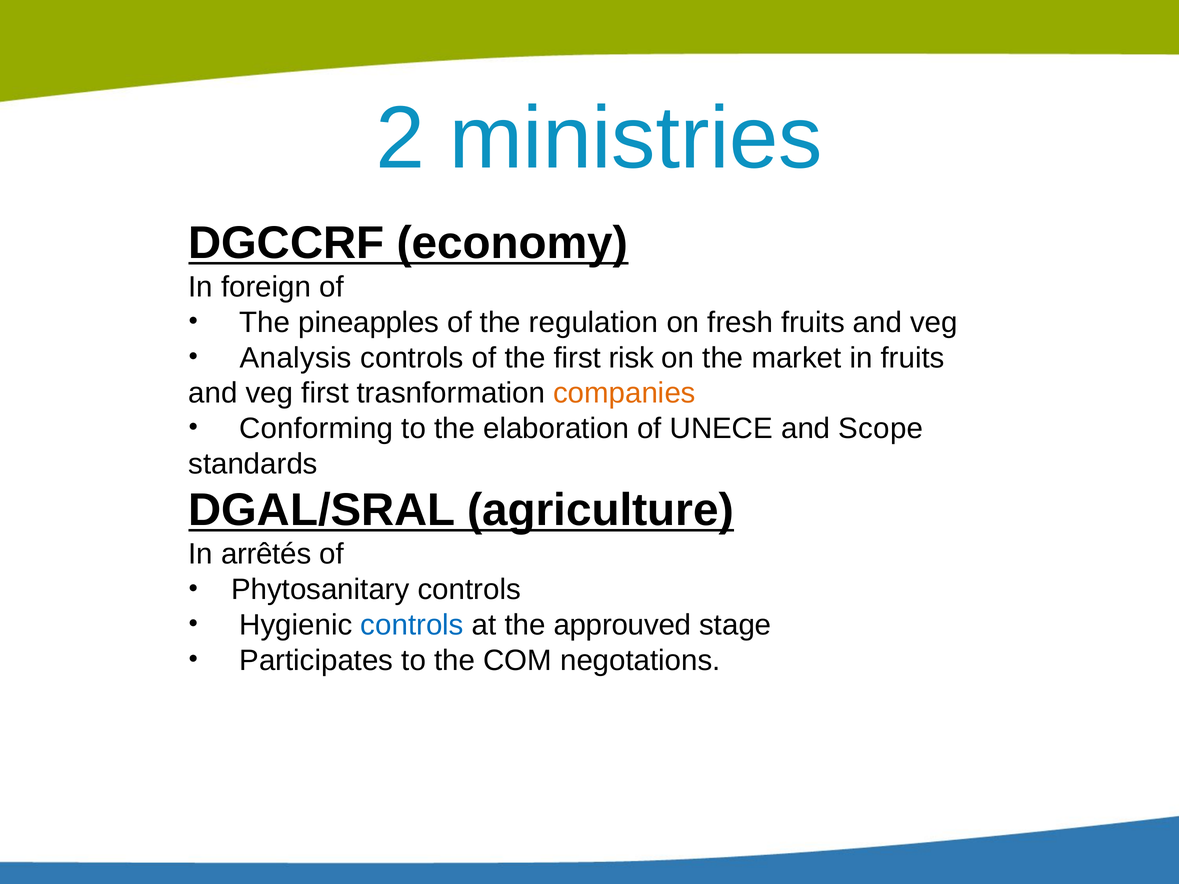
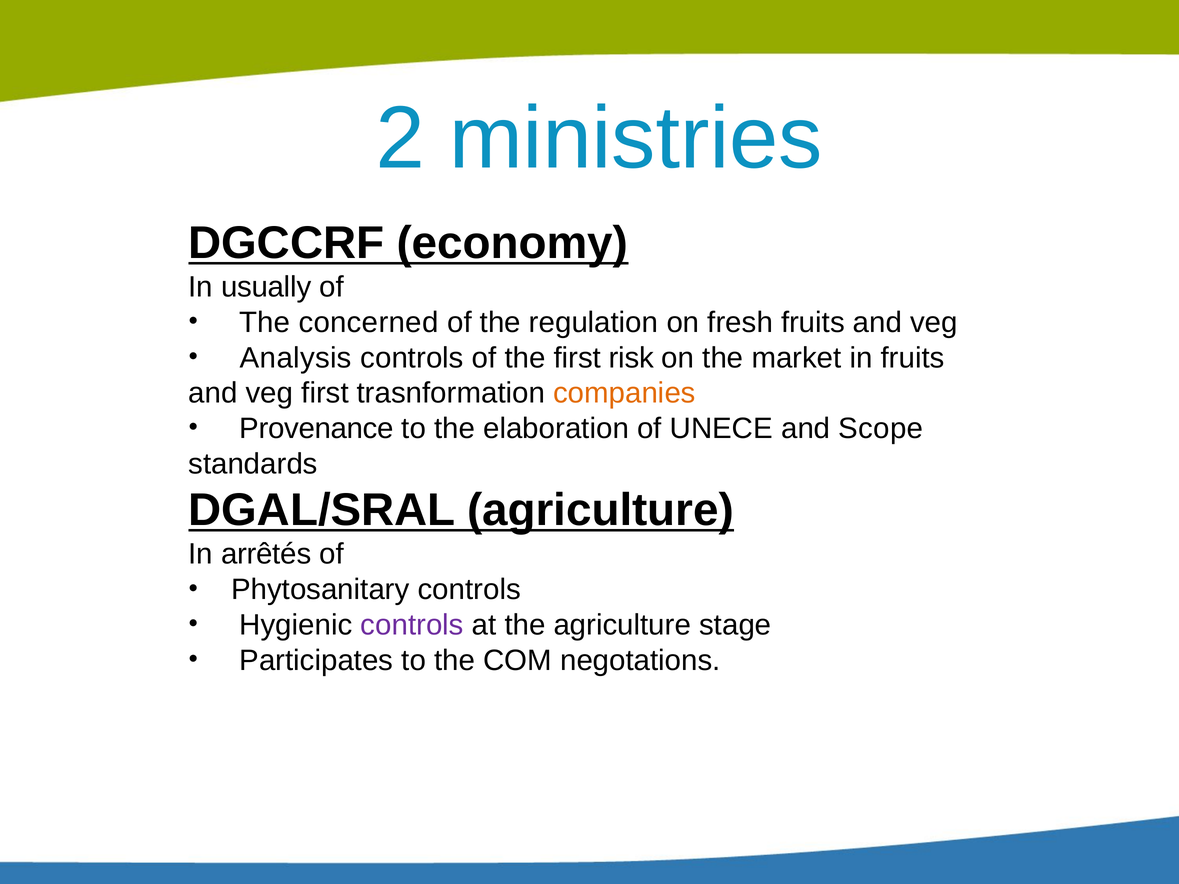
foreign: foreign -> usually (266, 287)
pineapples: pineapples -> concerned (369, 323)
Conforming: Conforming -> Provenance (316, 429)
controls colour: blue -> purple (412, 625)
the approuved: approuved -> agriculture (622, 625)
